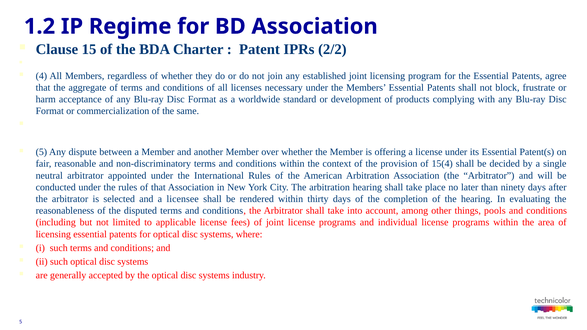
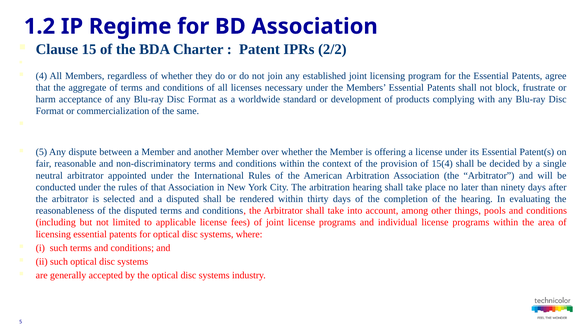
a licensee: licensee -> disputed (183, 199)
